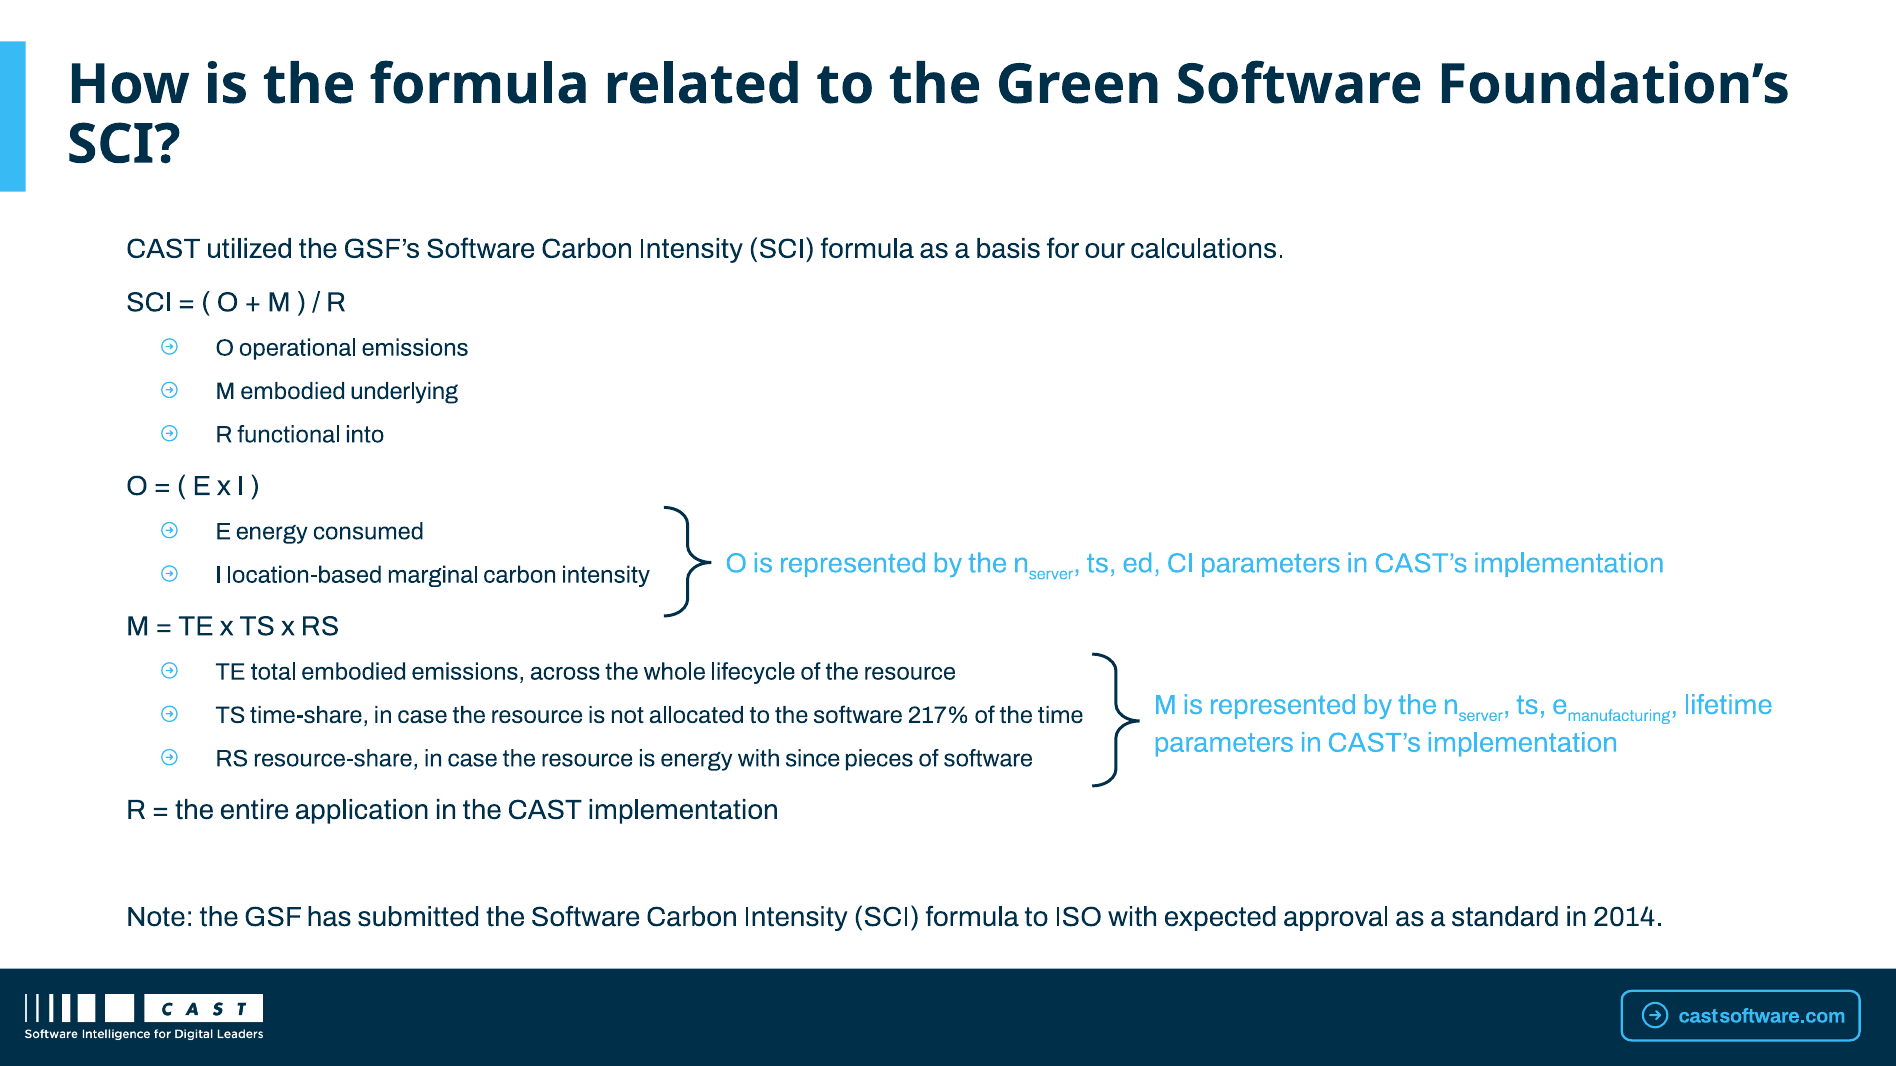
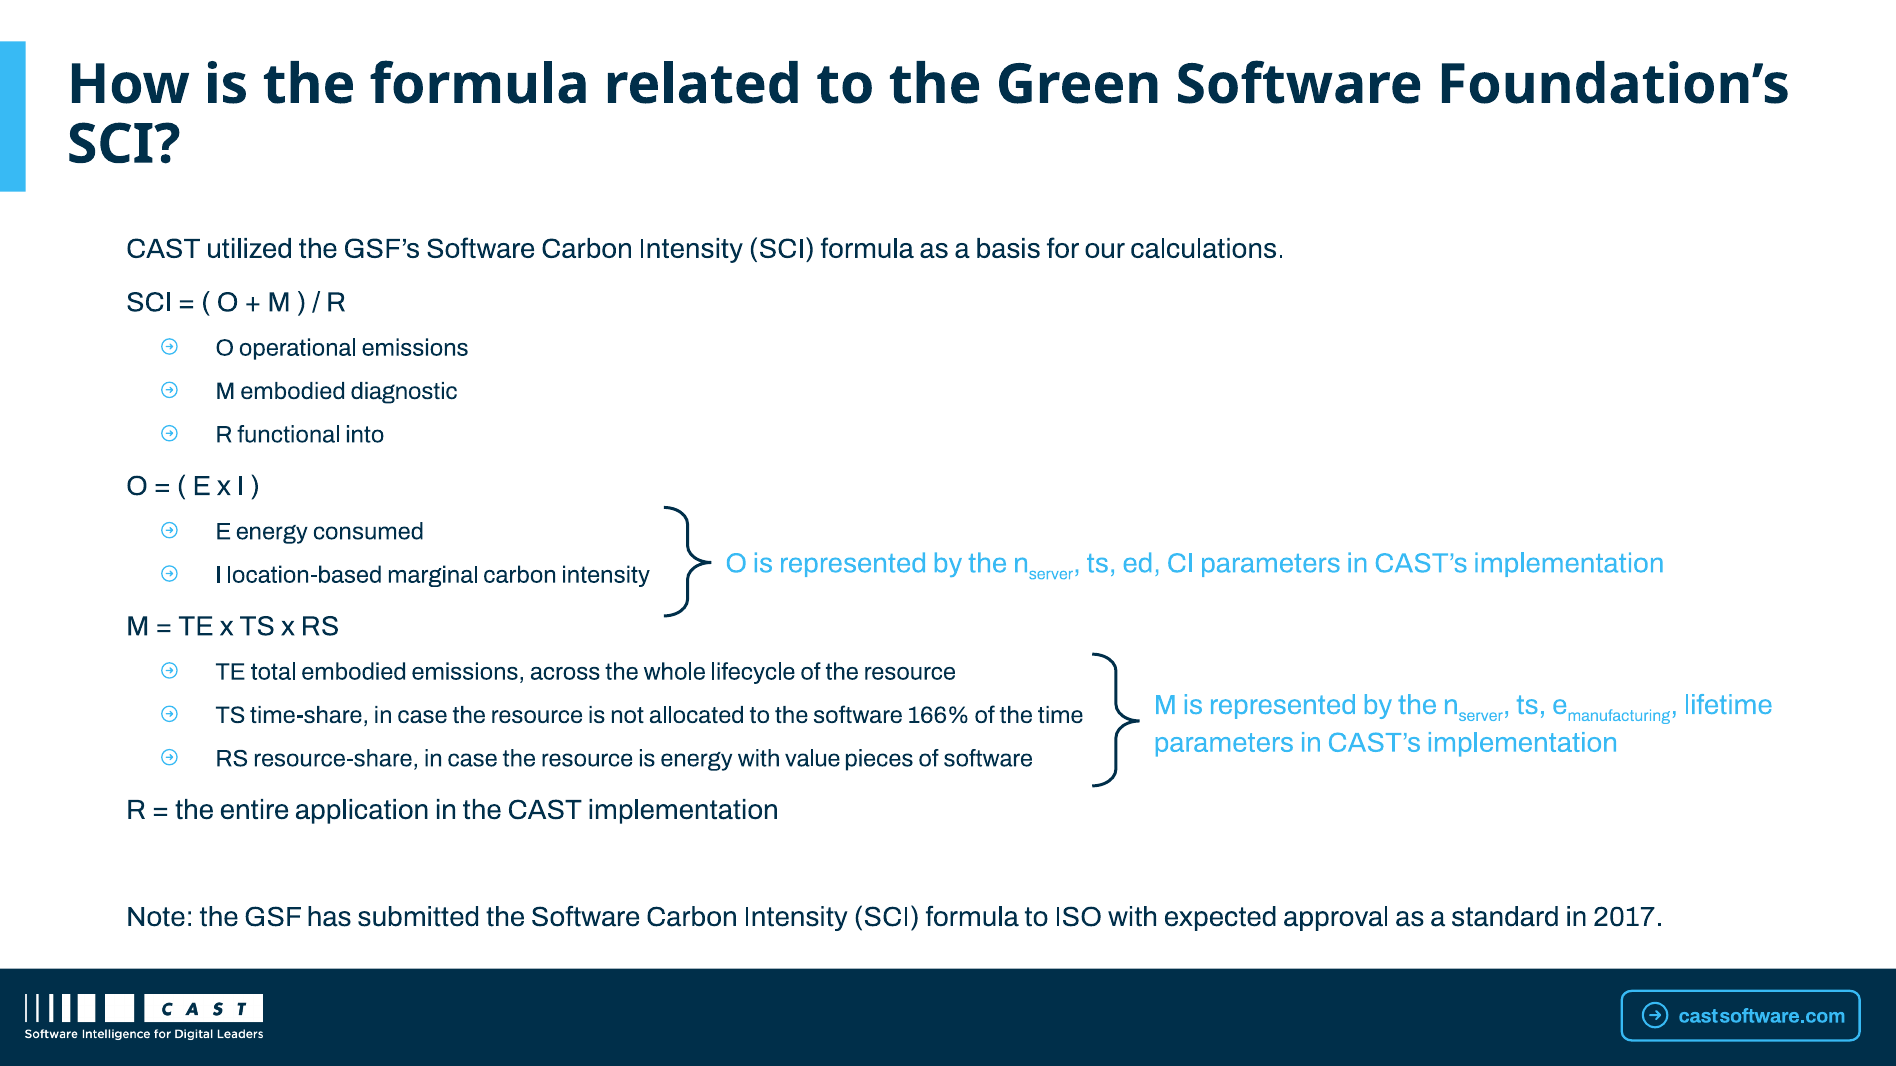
underlying: underlying -> diagnostic (404, 391)
217%: 217% -> 166% (939, 715)
since: since -> value (813, 759)
2014: 2014 -> 2017 (1628, 917)
